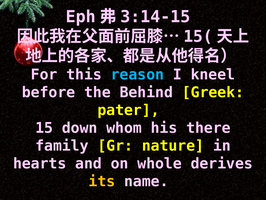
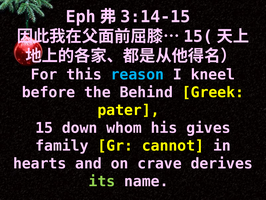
there: there -> gives (208, 128)
nature: nature -> cannot (173, 145)
whole: whole -> crave (160, 163)
its colour: yellow -> light green (102, 181)
